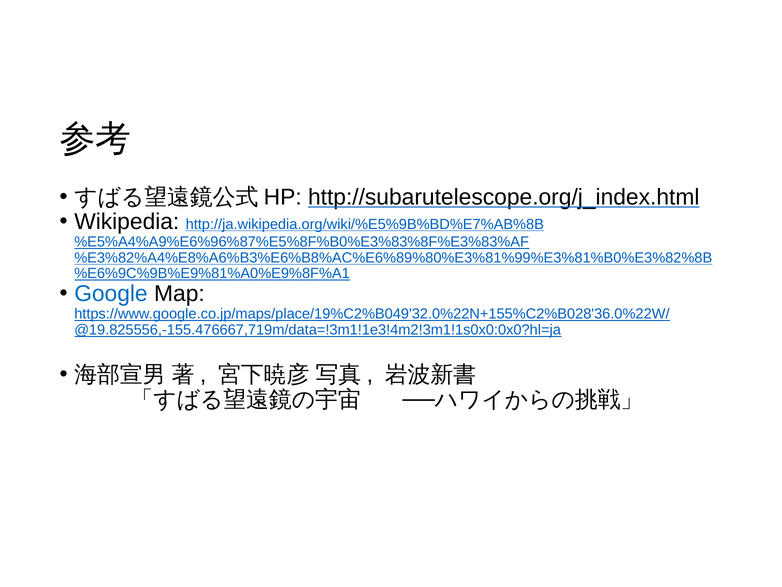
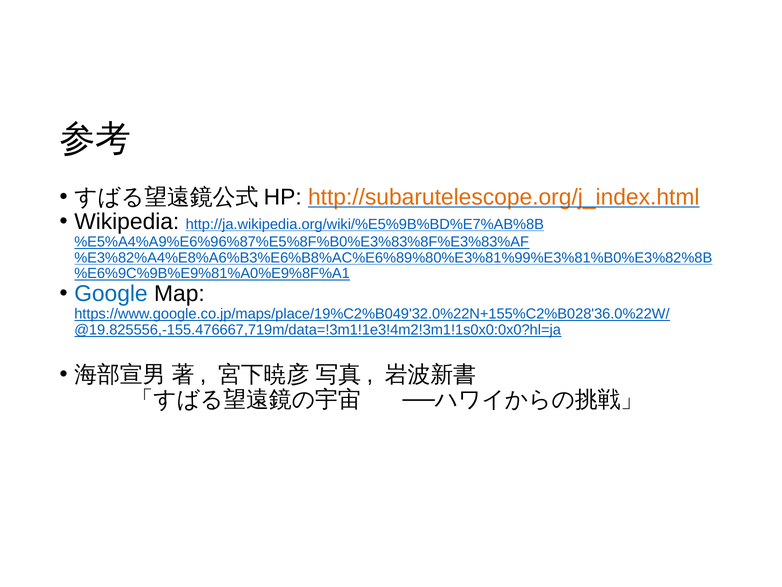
http://subarutelescope.org/j_index.html colour: black -> orange (504, 197)
